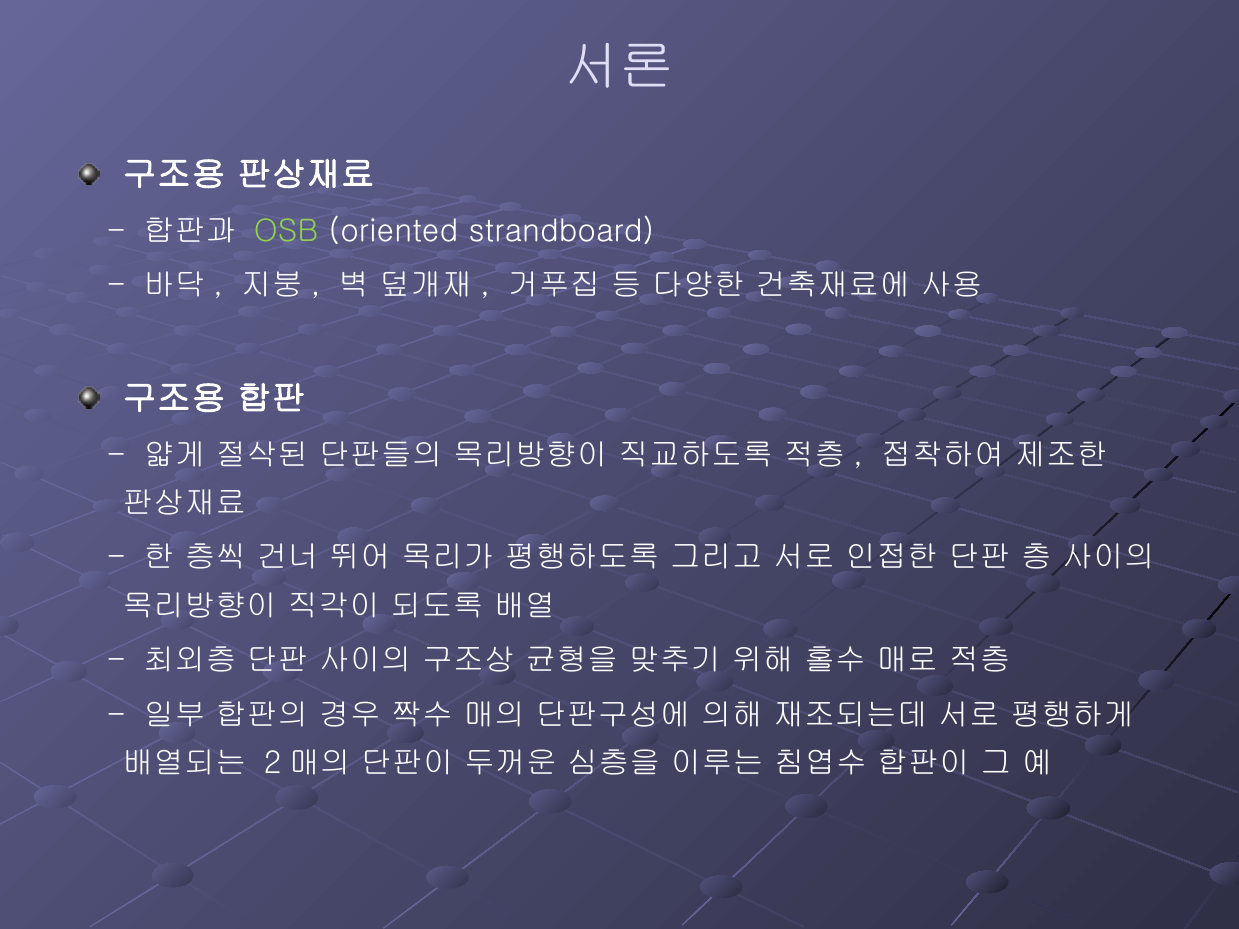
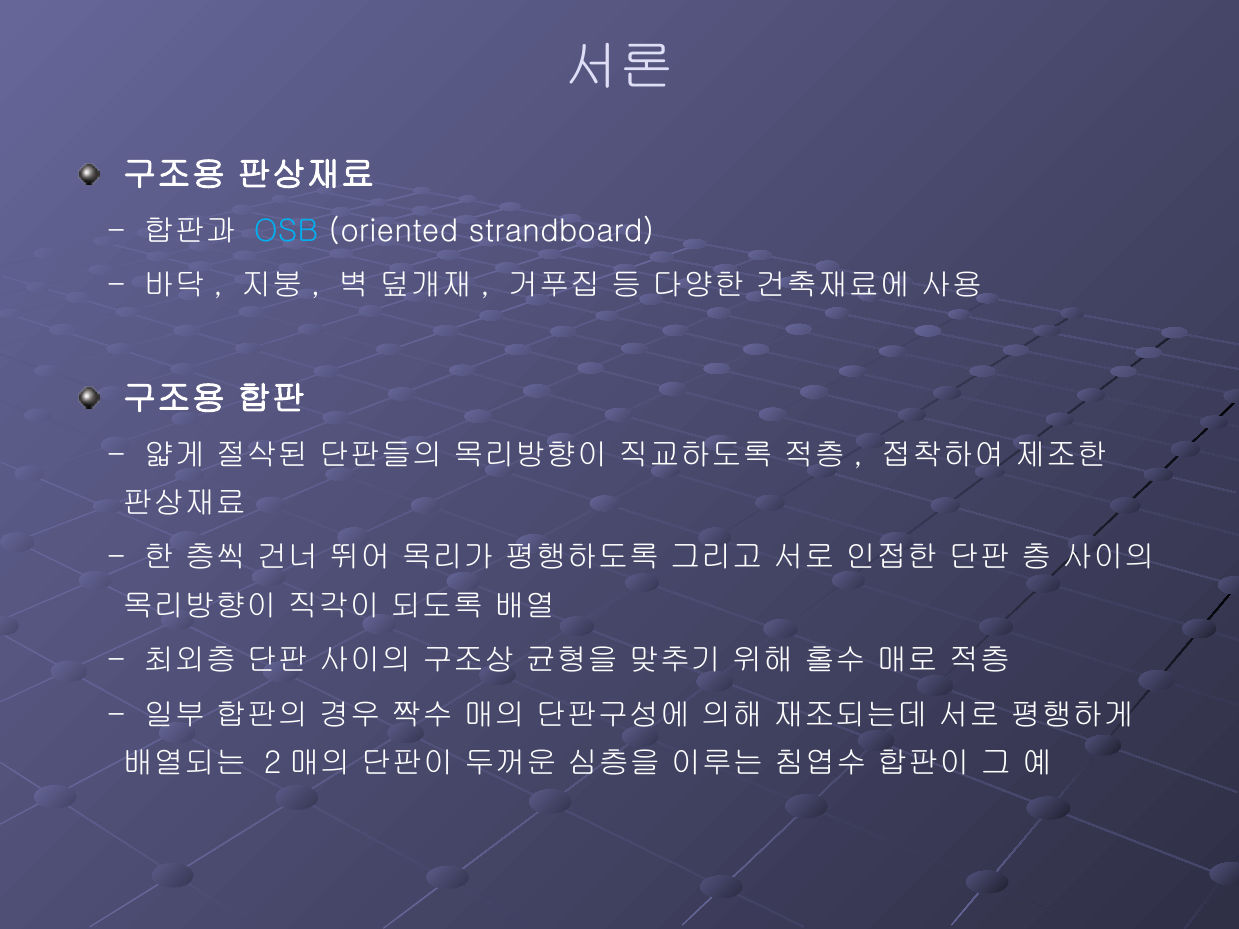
OSB colour: light green -> light blue (286, 231)
